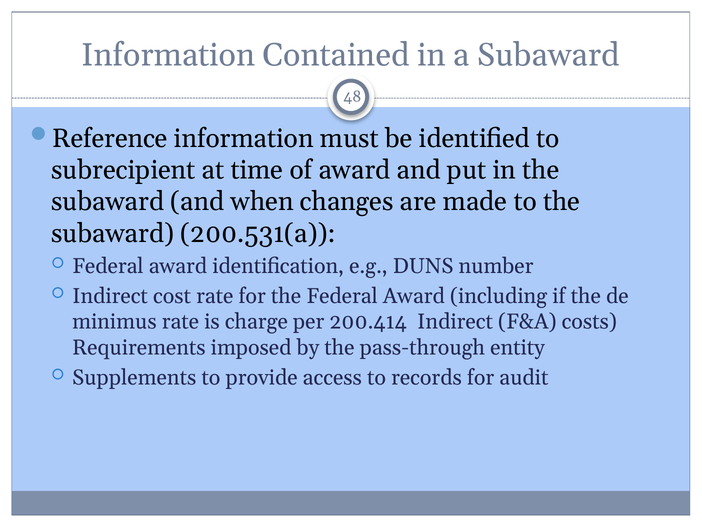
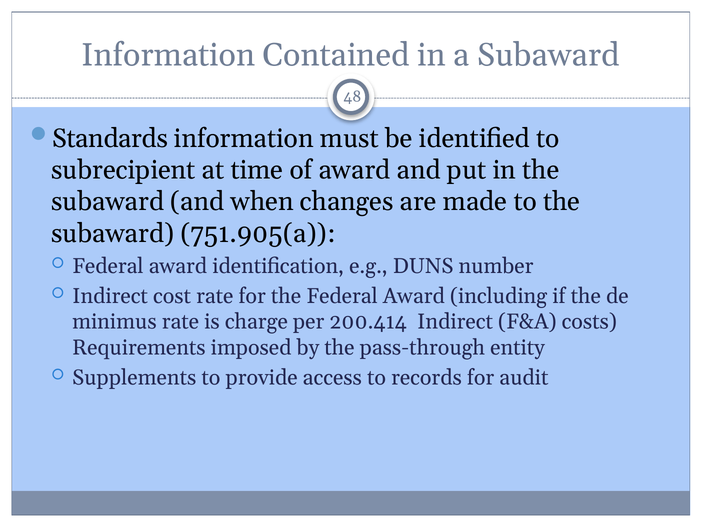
Reference: Reference -> Standards (110, 138)
200.531(a: 200.531(a -> 751.905(a (258, 233)
